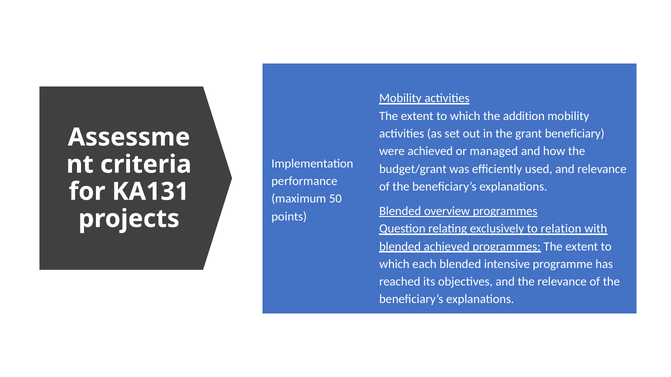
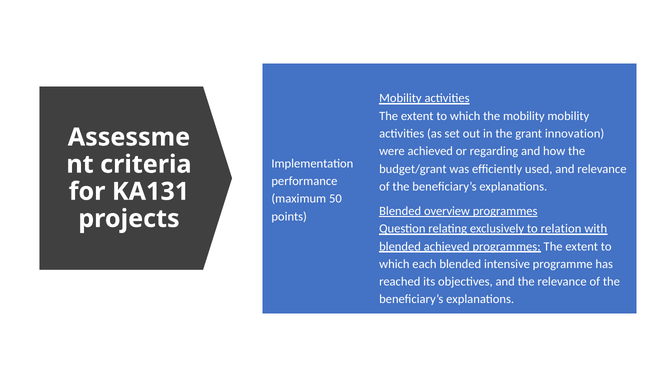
the addition: addition -> mobility (524, 116)
beneficiary: beneficiary -> innovation (575, 134)
managed: managed -> regarding (494, 151)
